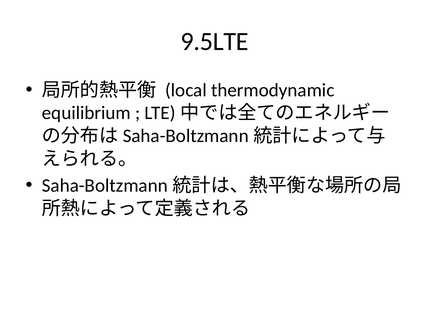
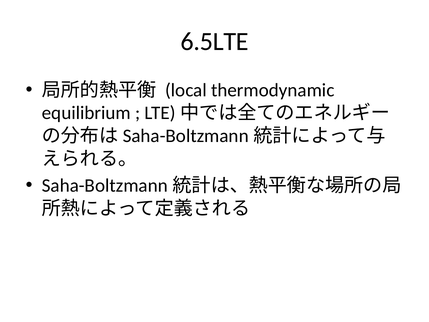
9.5LTE: 9.5LTE -> 6.5LTE (215, 42)
